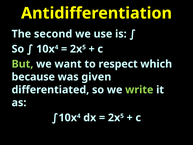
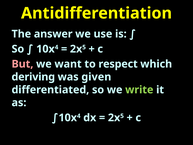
second: second -> answer (53, 34)
But colour: light green -> pink (22, 64)
because: because -> deriving (33, 77)
